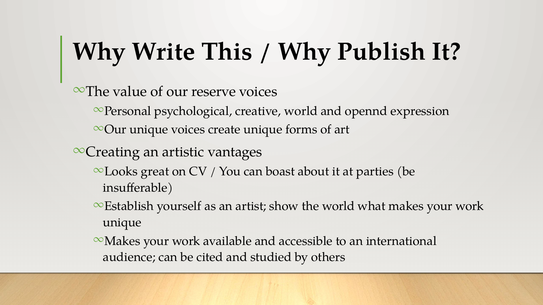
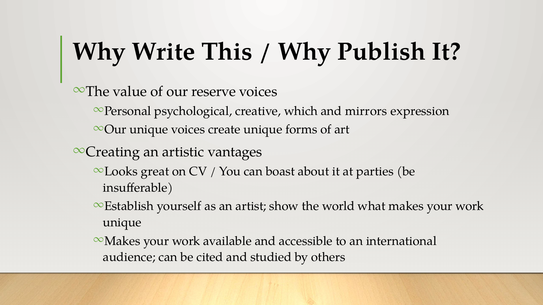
creative world: world -> which (301, 111)
opennd: opennd -> mirrors (366, 111)
